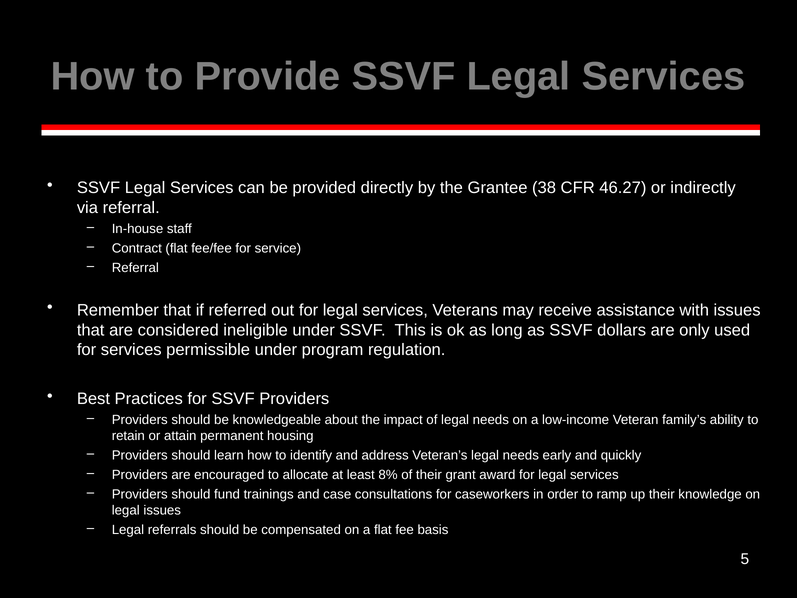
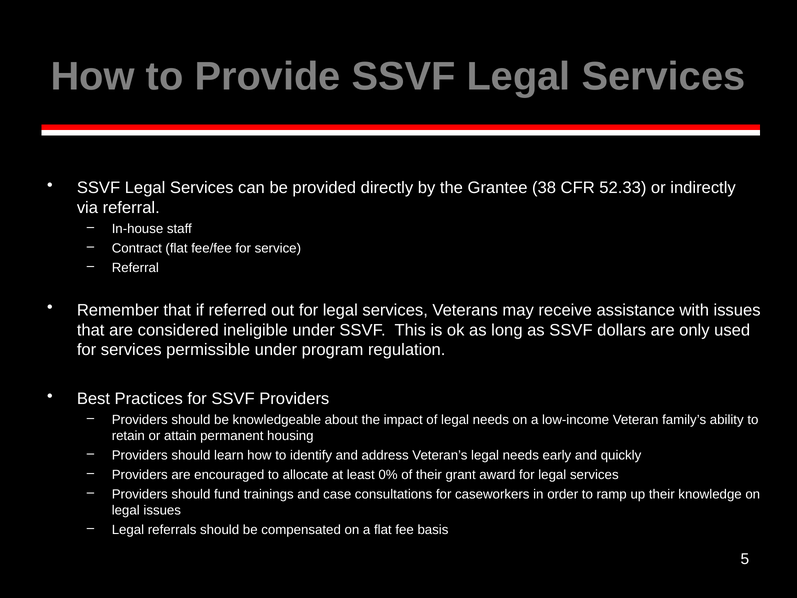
46.27: 46.27 -> 52.33 (623, 188)
8%: 8% -> 0% (388, 475)
